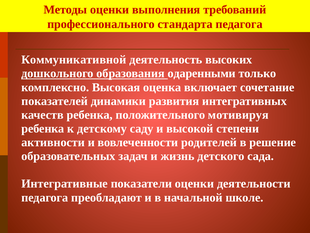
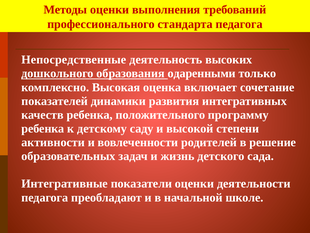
Коммуникативной: Коммуникативной -> Непосредственные (74, 60)
мотивируя: мотивируя -> программу (238, 115)
